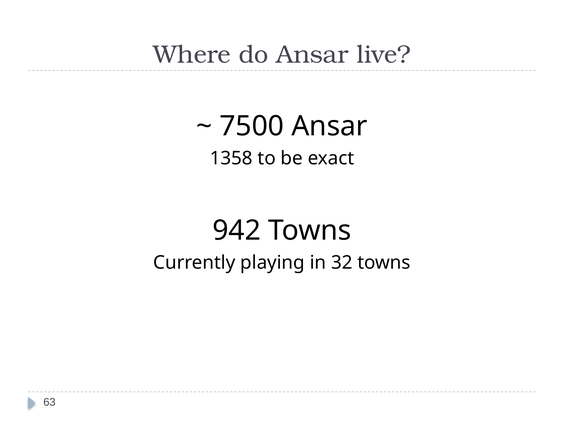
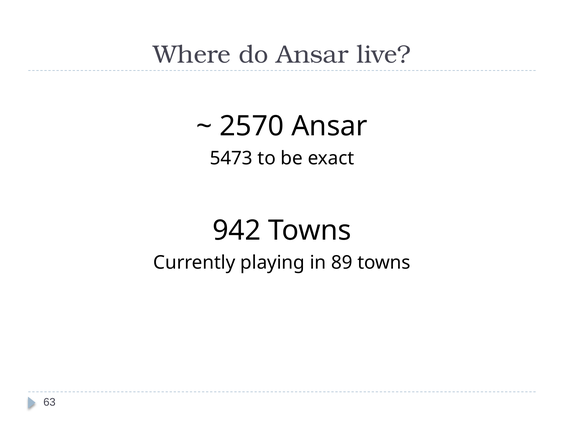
7500: 7500 -> 2570 (252, 126)
1358: 1358 -> 5473 (231, 158)
32: 32 -> 89 (342, 263)
